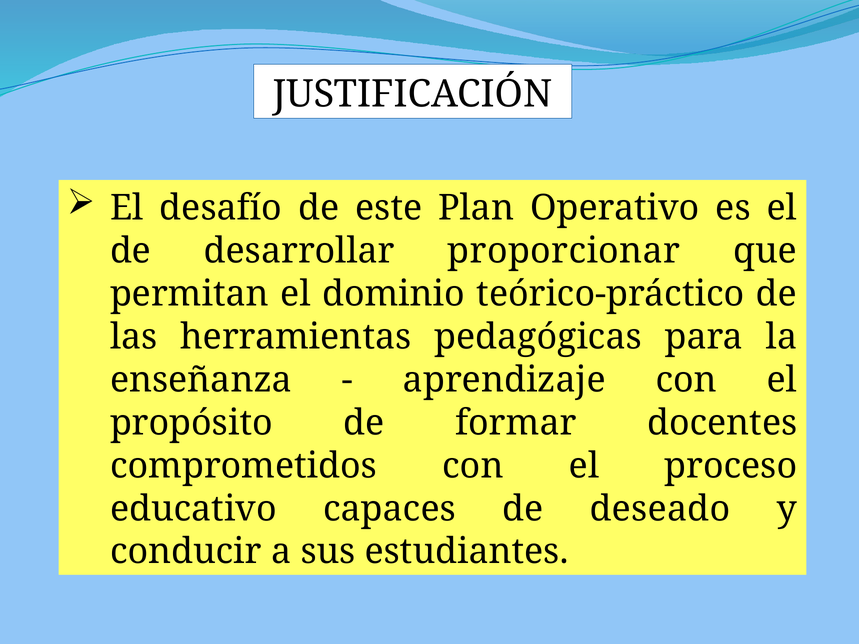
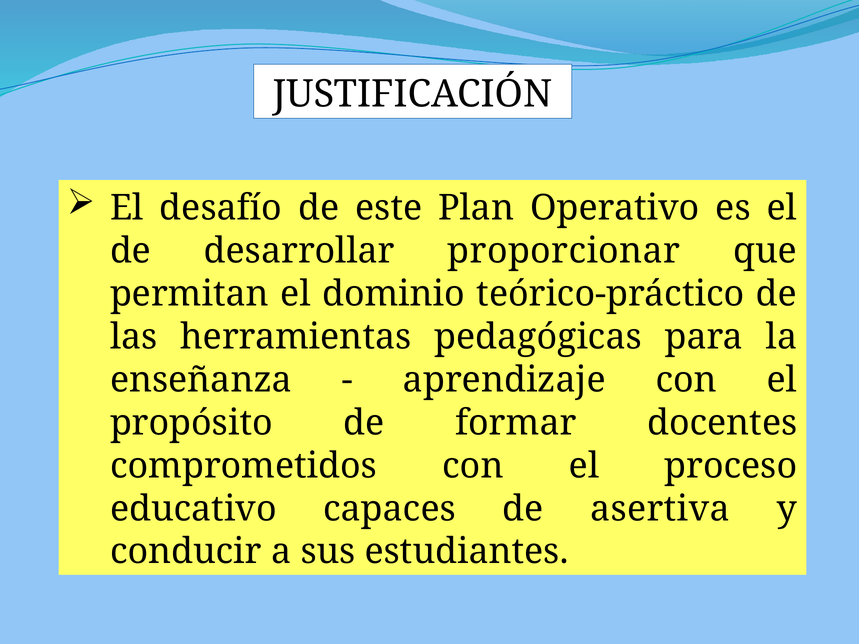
deseado: deseado -> asertiva (660, 509)
